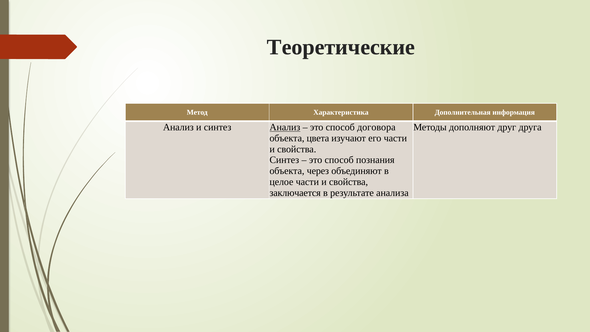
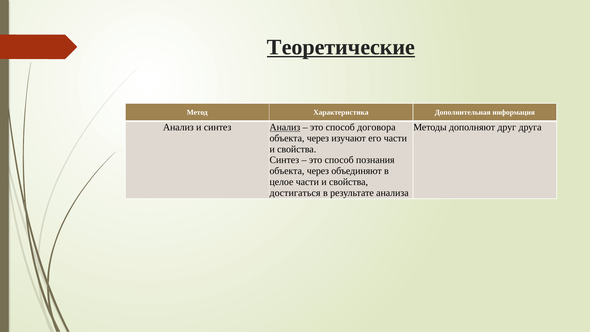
Теоретические underline: none -> present (341, 47)
цвета: цвета -> через (318, 138)
заключается: заключается -> достигаться (295, 193)
